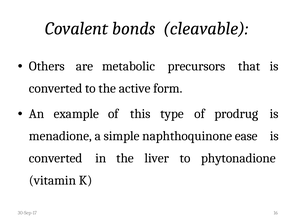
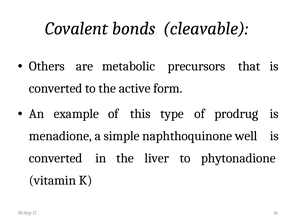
ease: ease -> well (246, 136)
